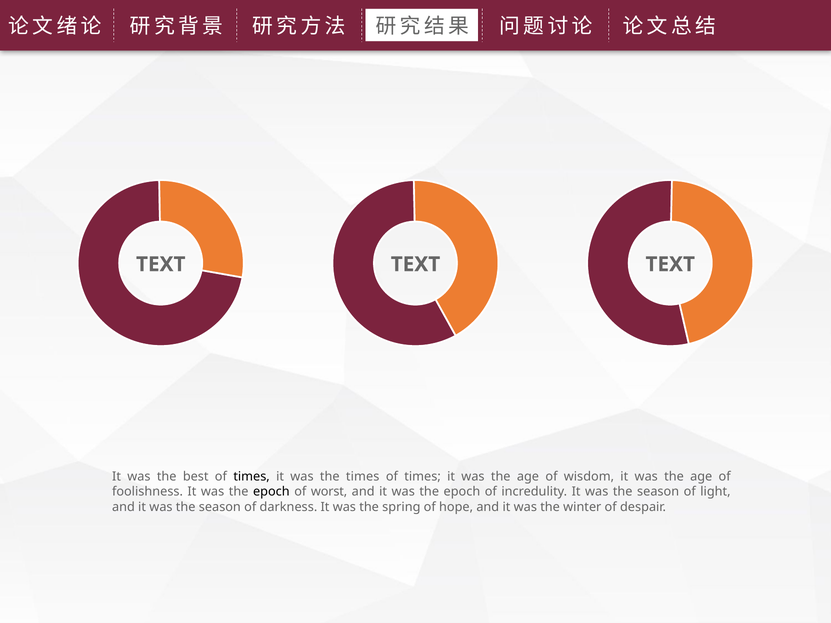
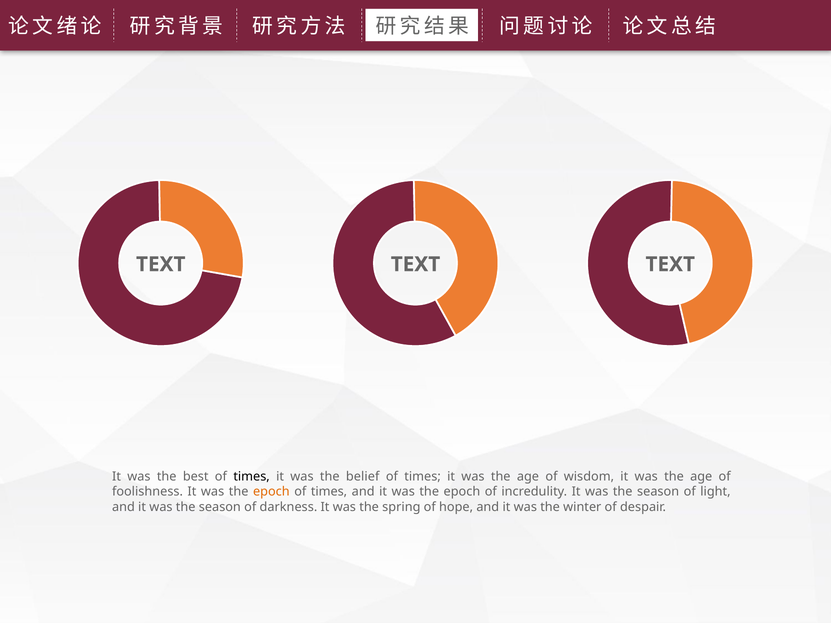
the times: times -> belief (363, 477)
epoch colour: black -> orange (271, 492)
worst: worst -> times (329, 492)
